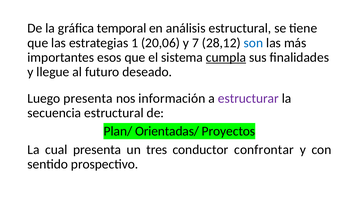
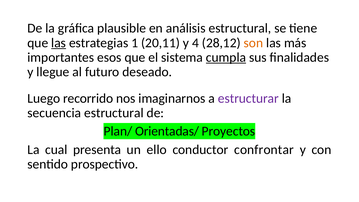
temporal: temporal -> plausible (122, 28)
las underline: none -> present (59, 43)
20,06: 20,06 -> 20,11 (161, 43)
7: 7 -> 4 (195, 43)
son colour: blue -> orange (253, 43)
Luego presenta: presenta -> recorrido (88, 98)
información: información -> imaginarnos (172, 98)
tres: tres -> ello (157, 150)
